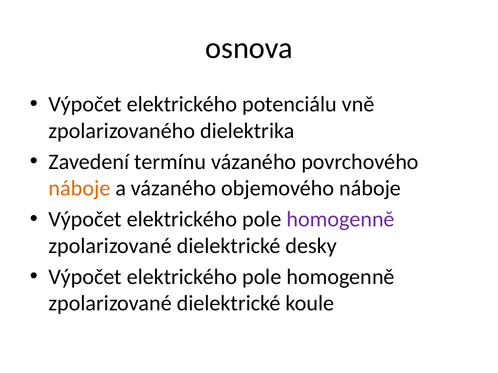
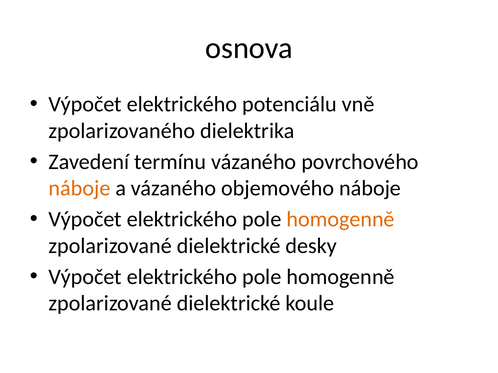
homogenně colour: purple -> orange (341, 220)
